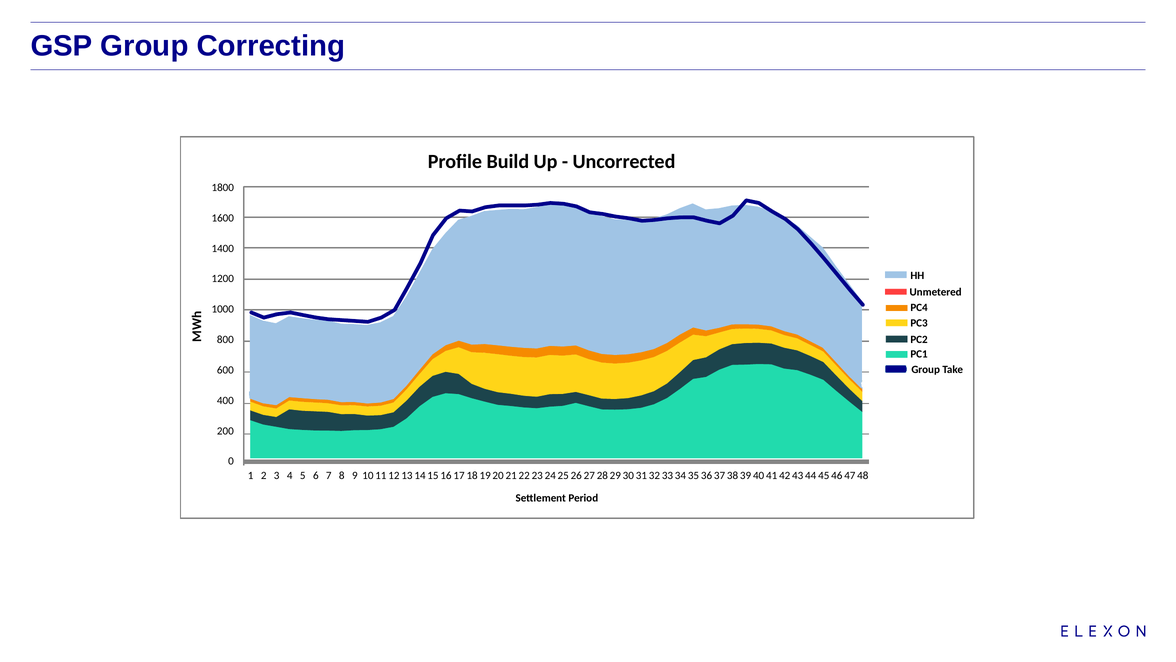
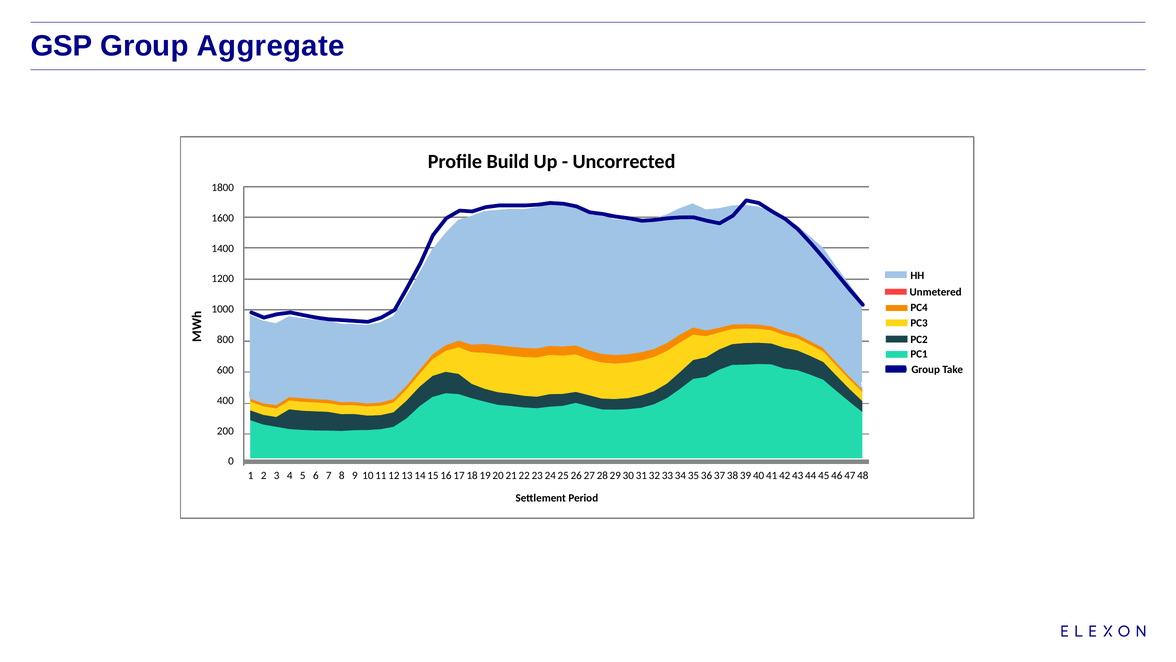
Correcting: Correcting -> Aggregate (271, 46)
